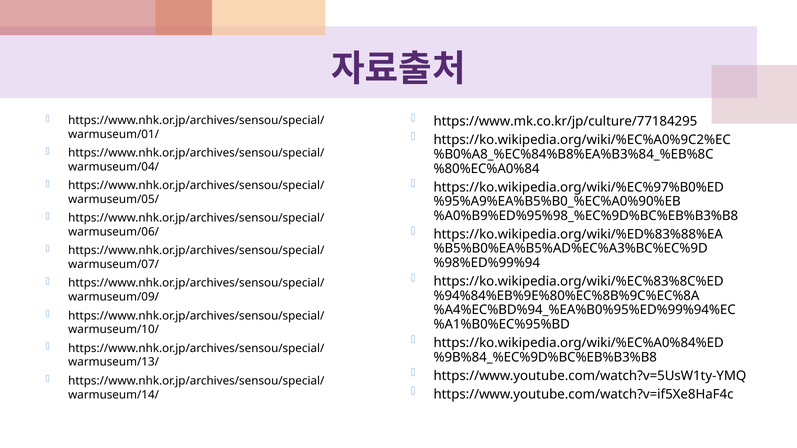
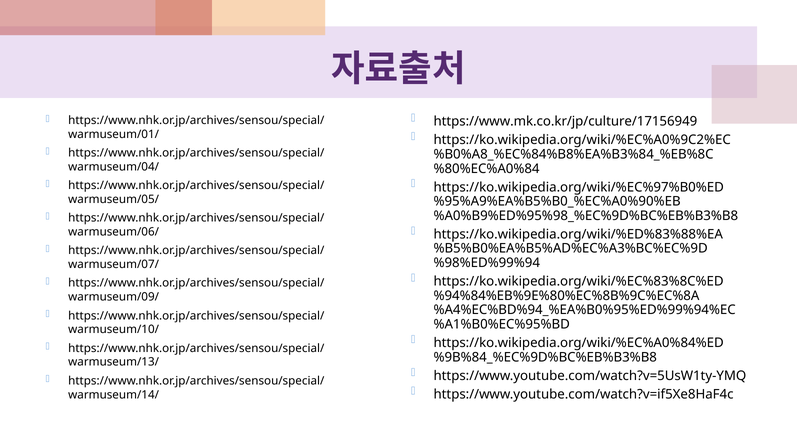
https://www.mk.co.kr/jp/culture/77184295: https://www.mk.co.kr/jp/culture/77184295 -> https://www.mk.co.kr/jp/culture/17156949 (565, 122)
